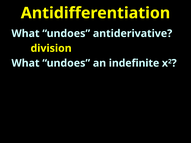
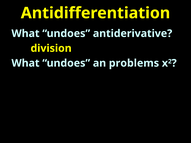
indefinite: indefinite -> problems (134, 63)
